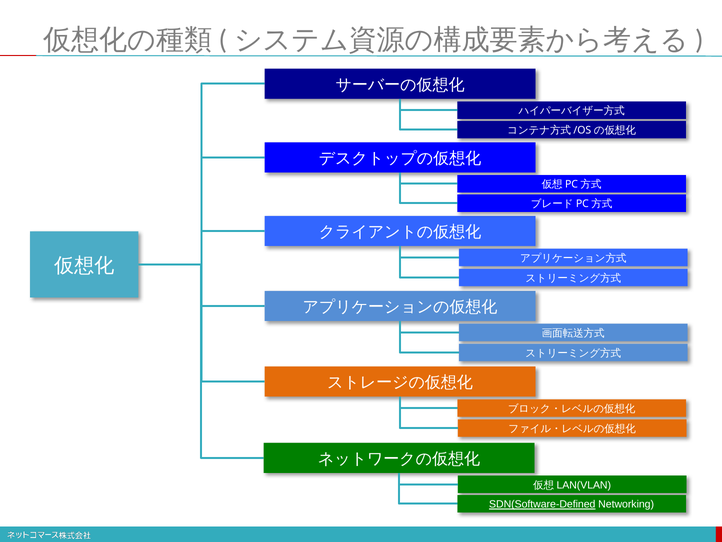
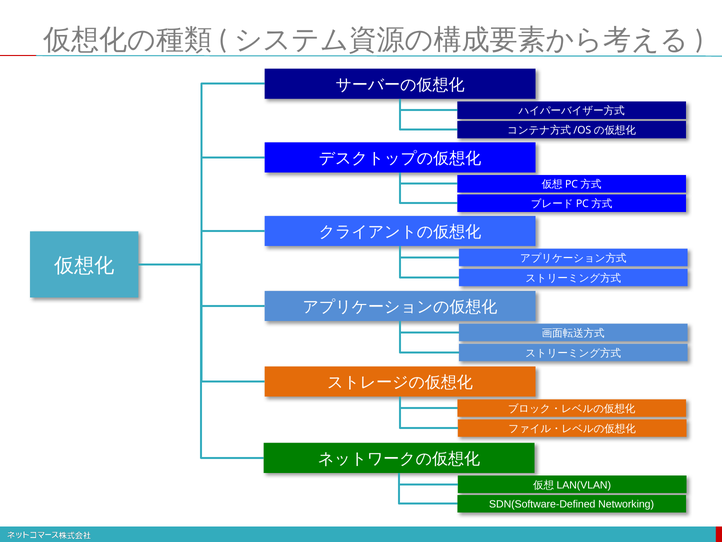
SDN(Software-Defined underline: present -> none (542, 504)
